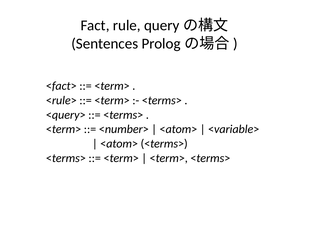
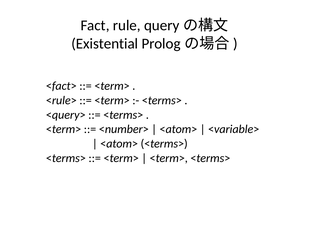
Sentences: Sentences -> Existential (105, 44)
